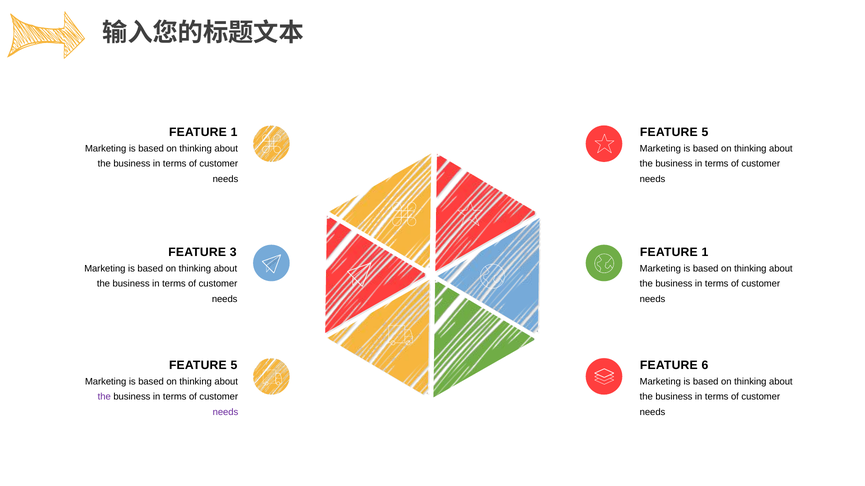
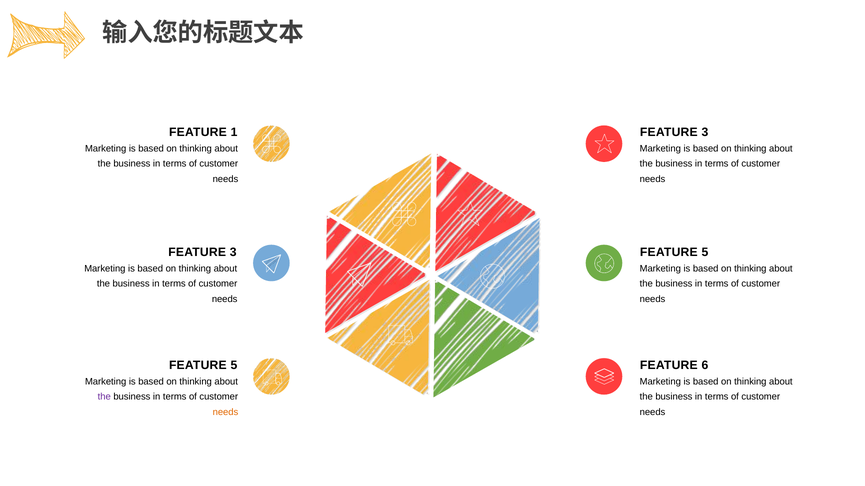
5: 5 -> 3 (705, 132)
1: 1 -> 5 (705, 252)
needs colour: purple -> orange (225, 413)
